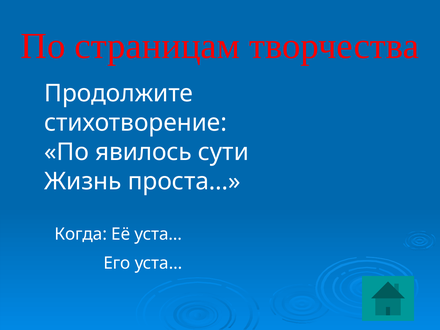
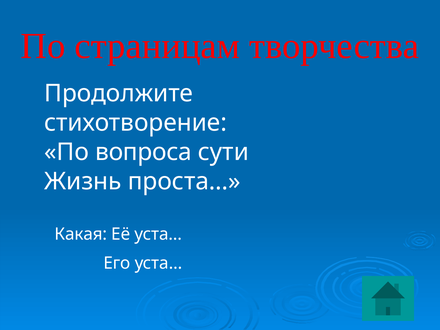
явилось: явилось -> вопроса (144, 152)
Когда: Когда -> Какая (81, 234)
